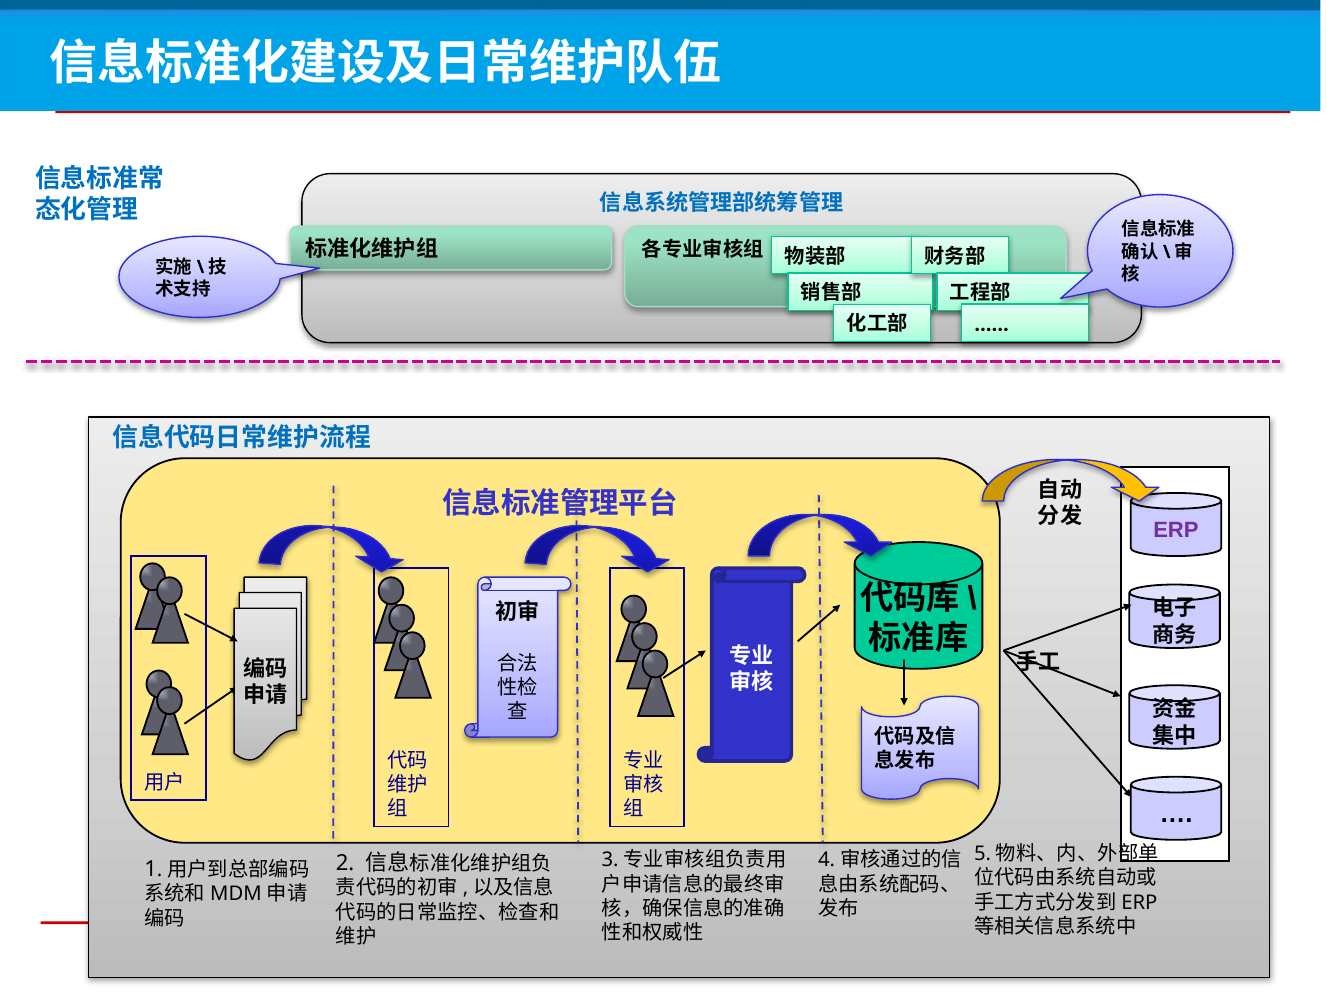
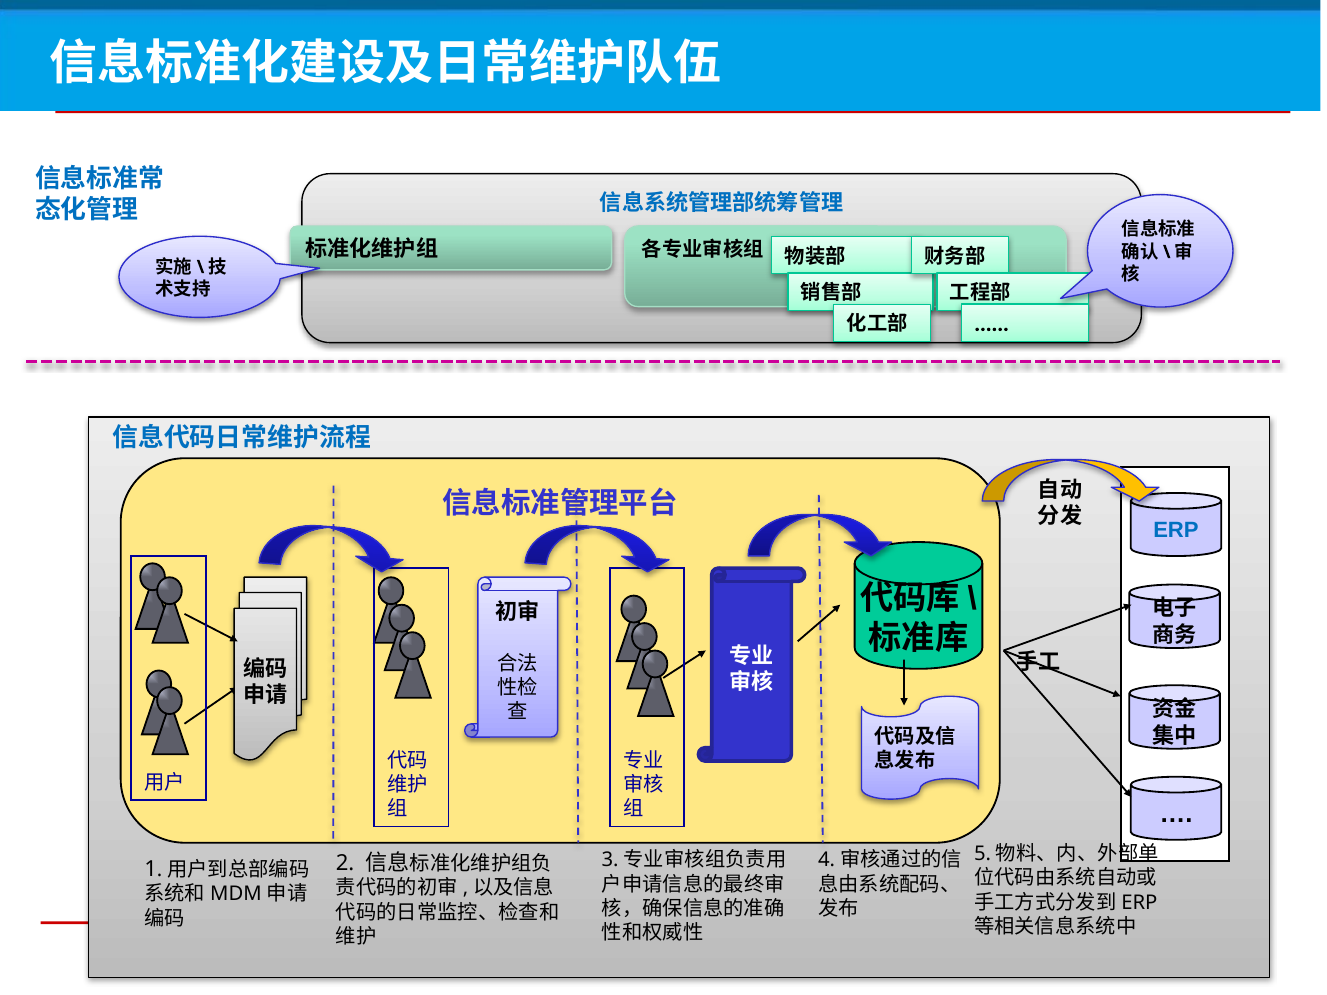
ERP colour: purple -> blue (1176, 530)
